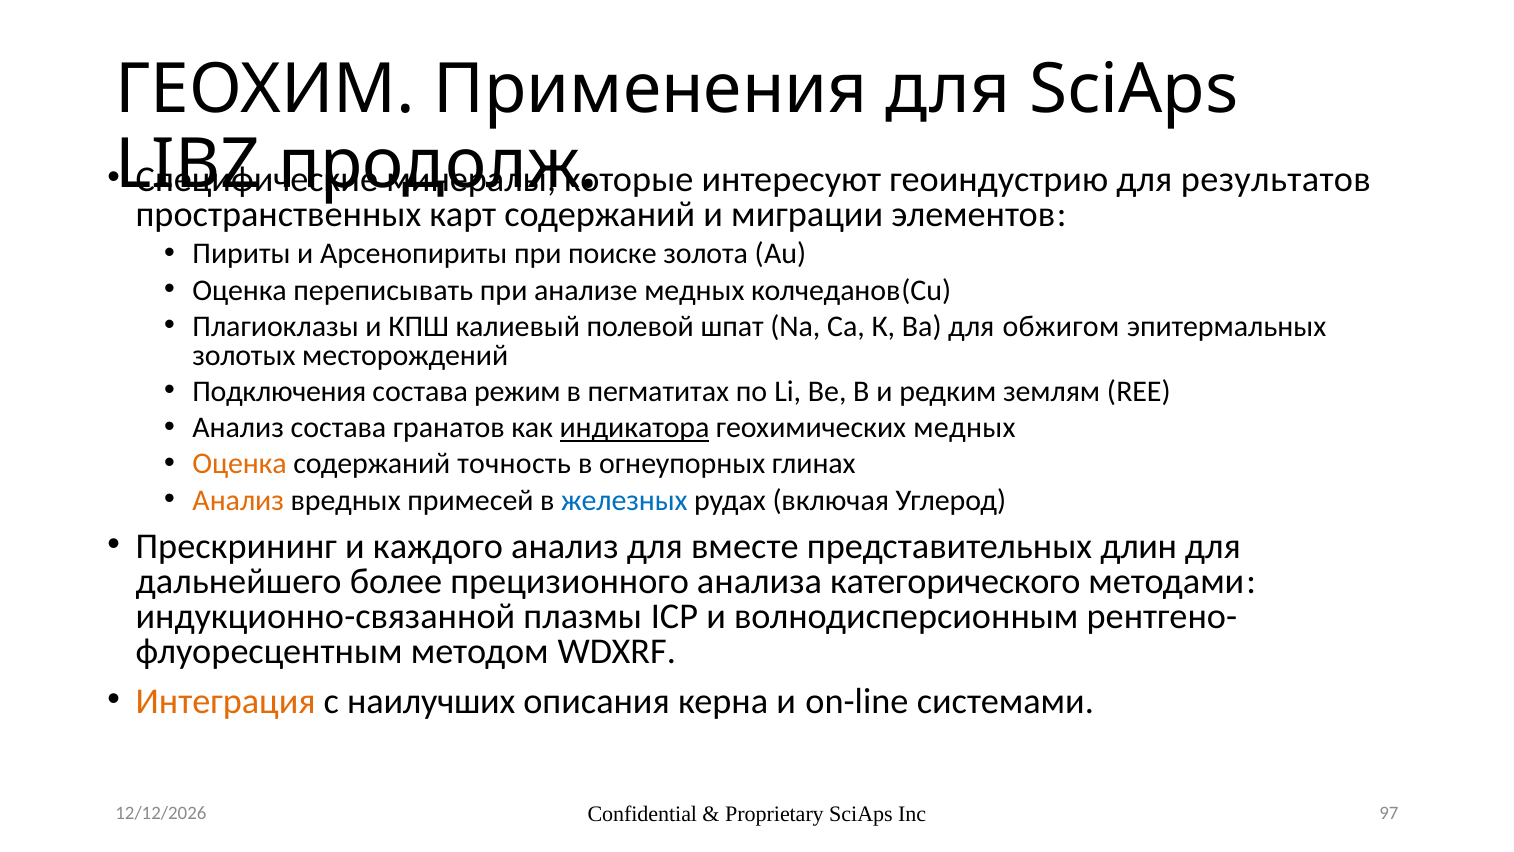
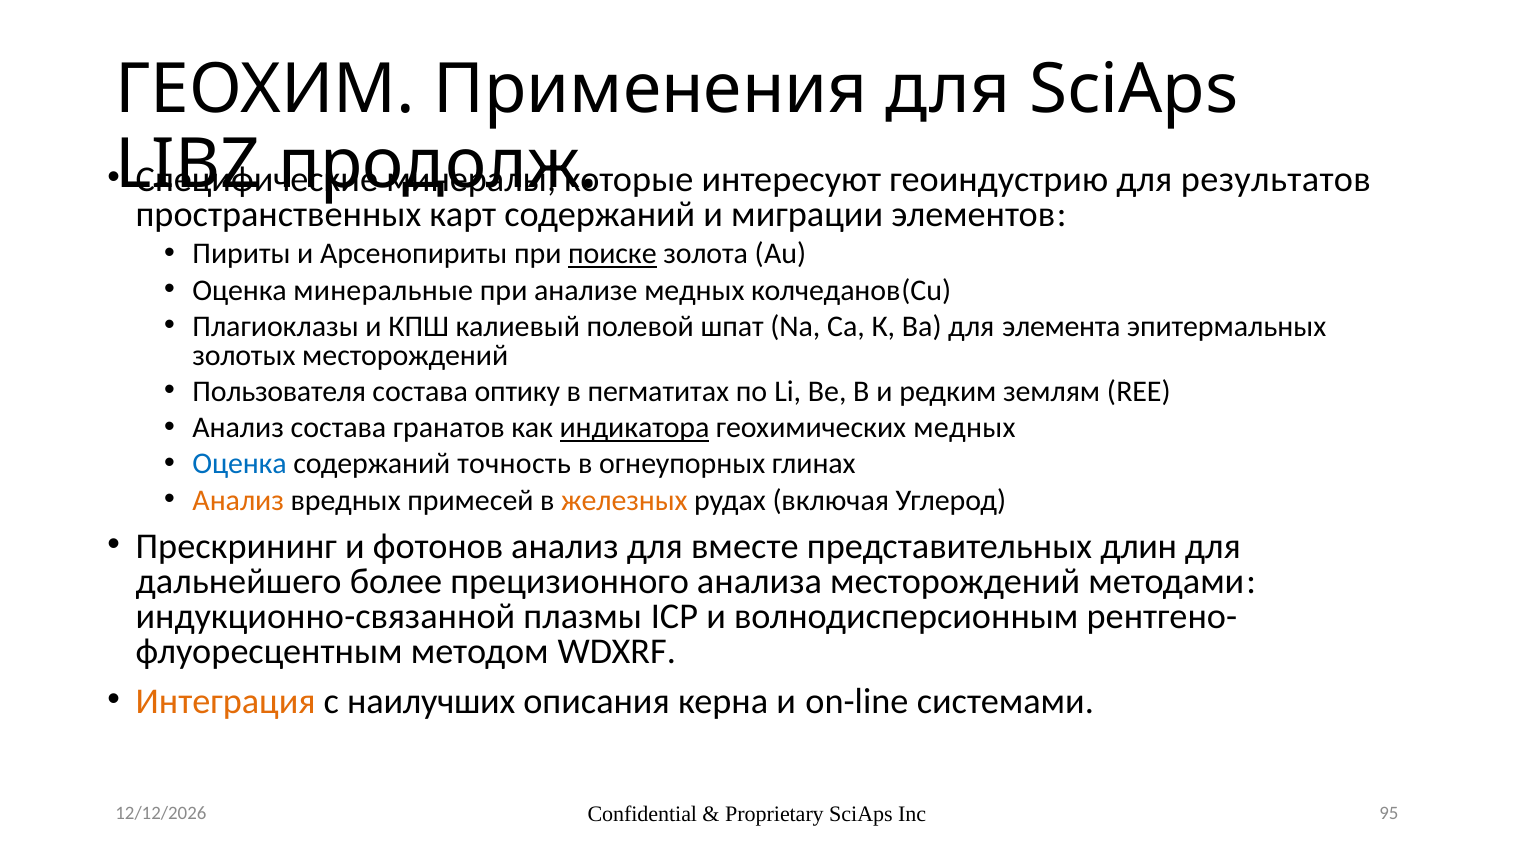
поиске underline: none -> present (612, 254)
переписывать: переписывать -> минеральные (383, 290)
обжигом: обжигом -> элемента (1061, 326)
Подключения: Подключения -> Пользователя (279, 391)
режим: режим -> оптику (517, 391)
Оценка colour: orange -> blue (240, 464)
железных colour: blue -> orange (624, 500)
каждого: каждого -> фотонов (438, 546)
анализа категорического: категорического -> месторождений (955, 581)
97: 97 -> 95 (1389, 813)
